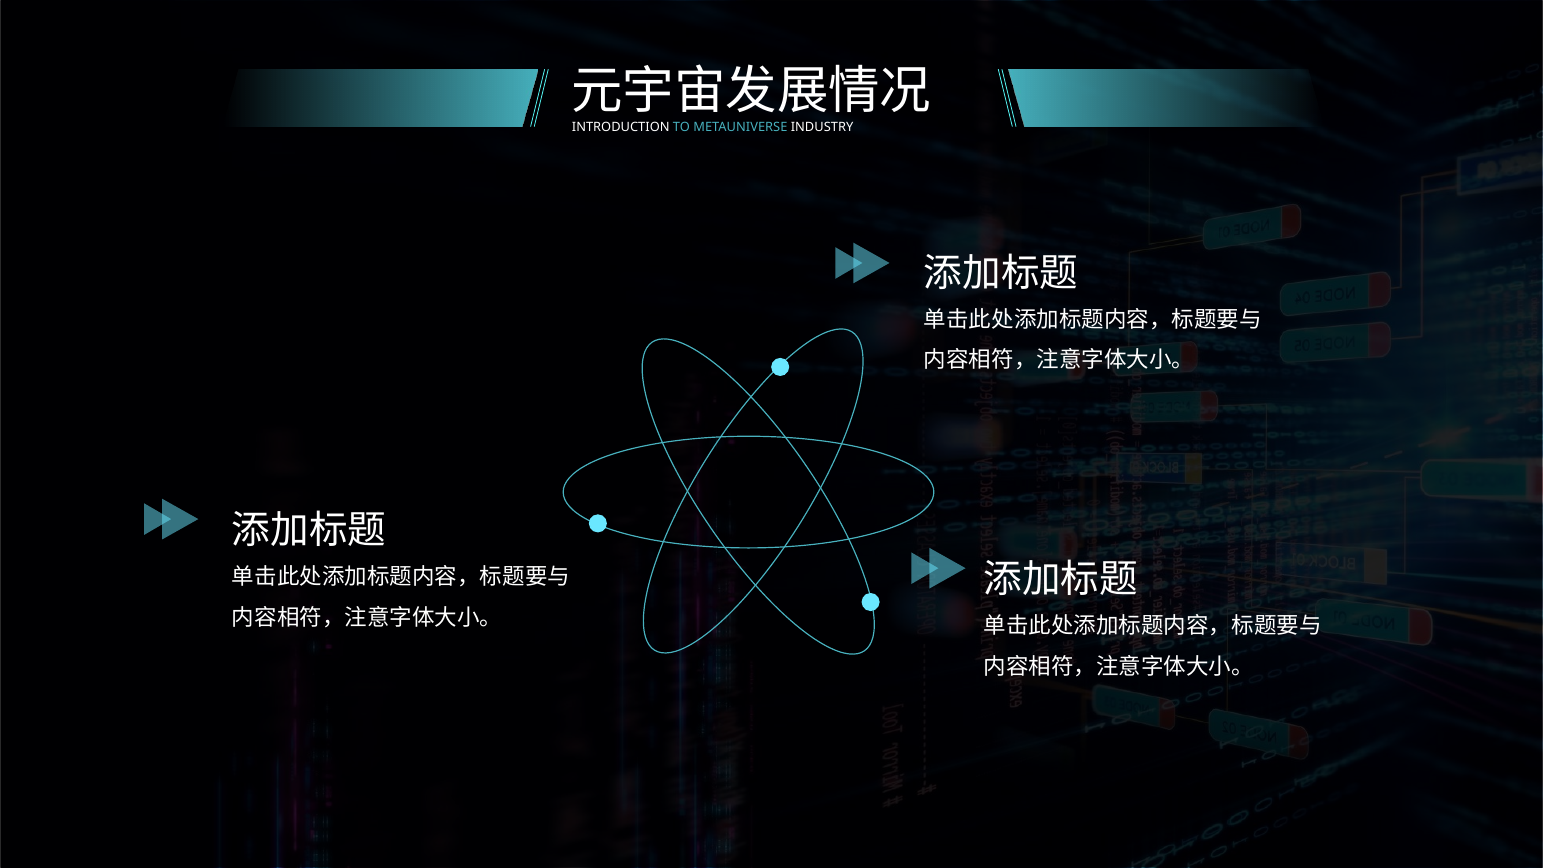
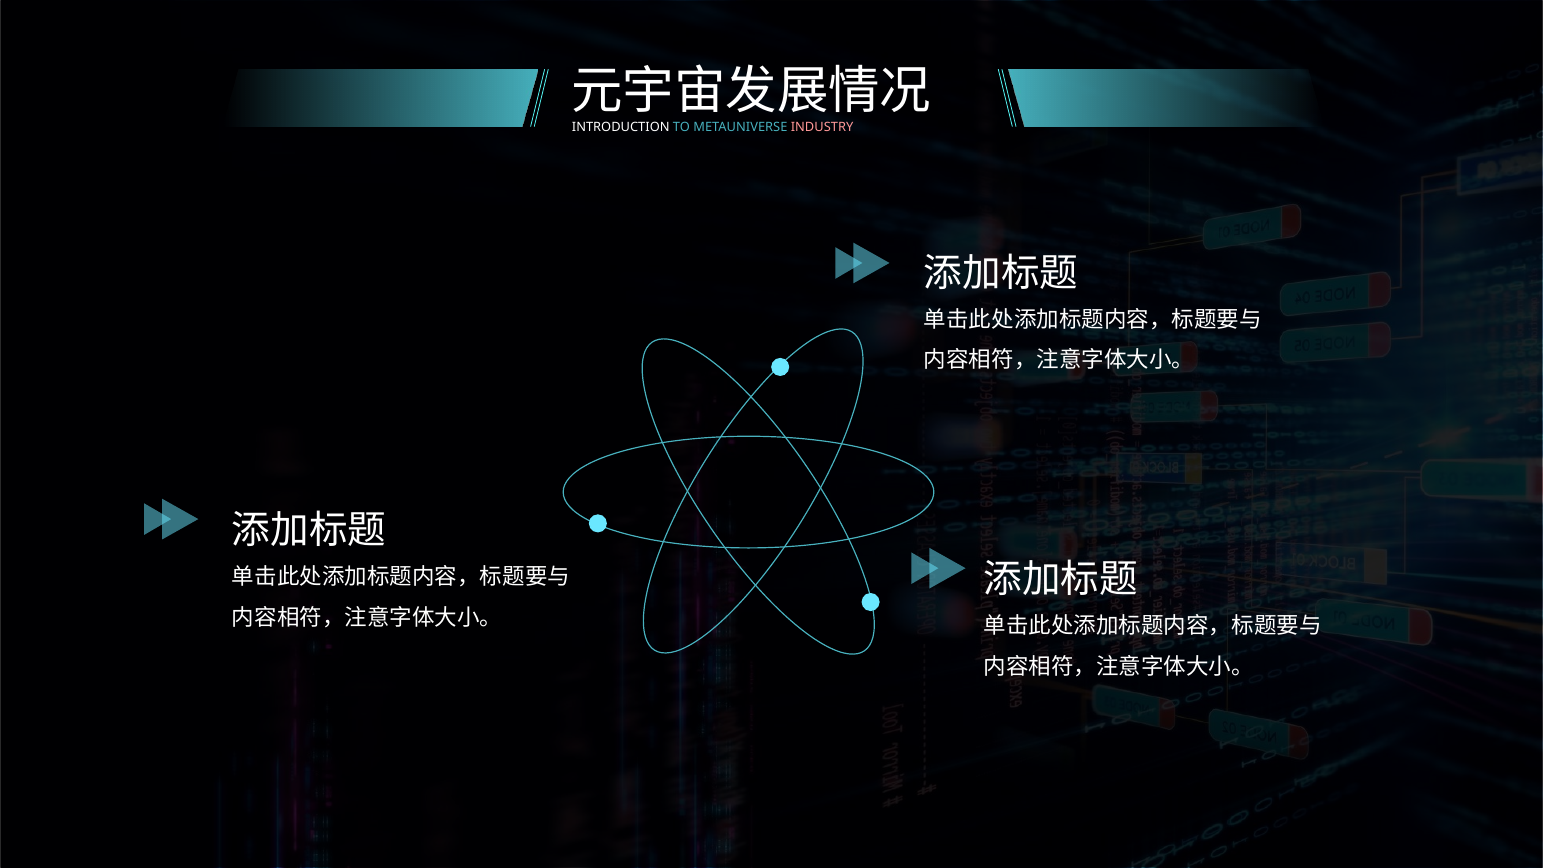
INDUSTRY colour: white -> pink (822, 127)
